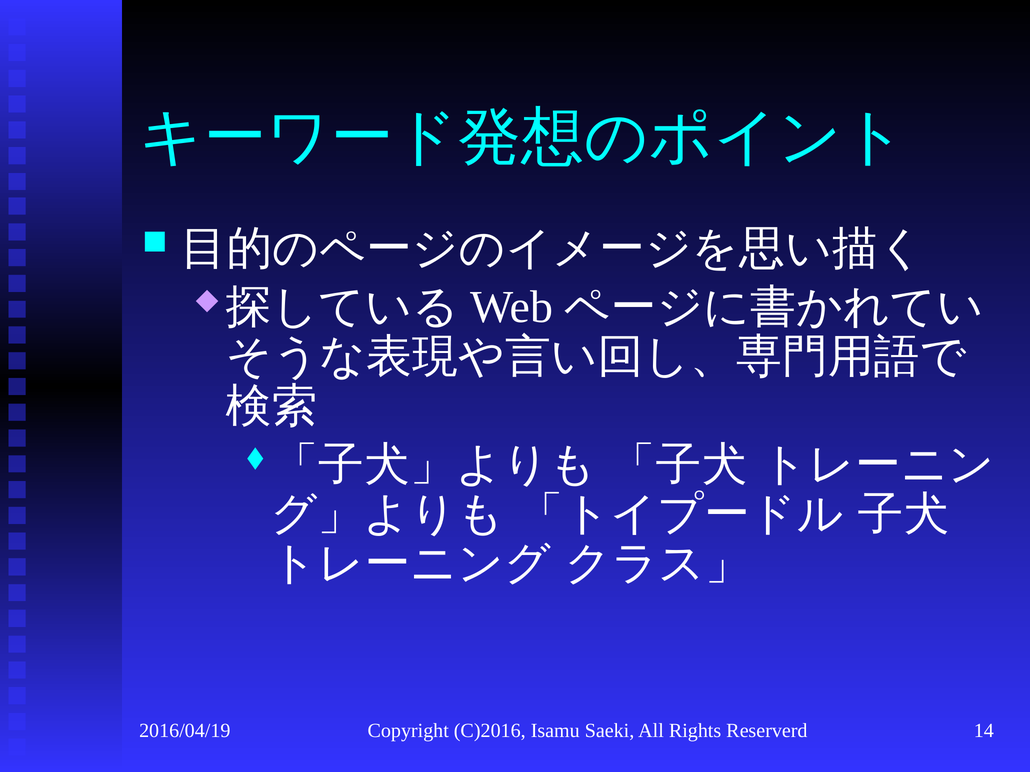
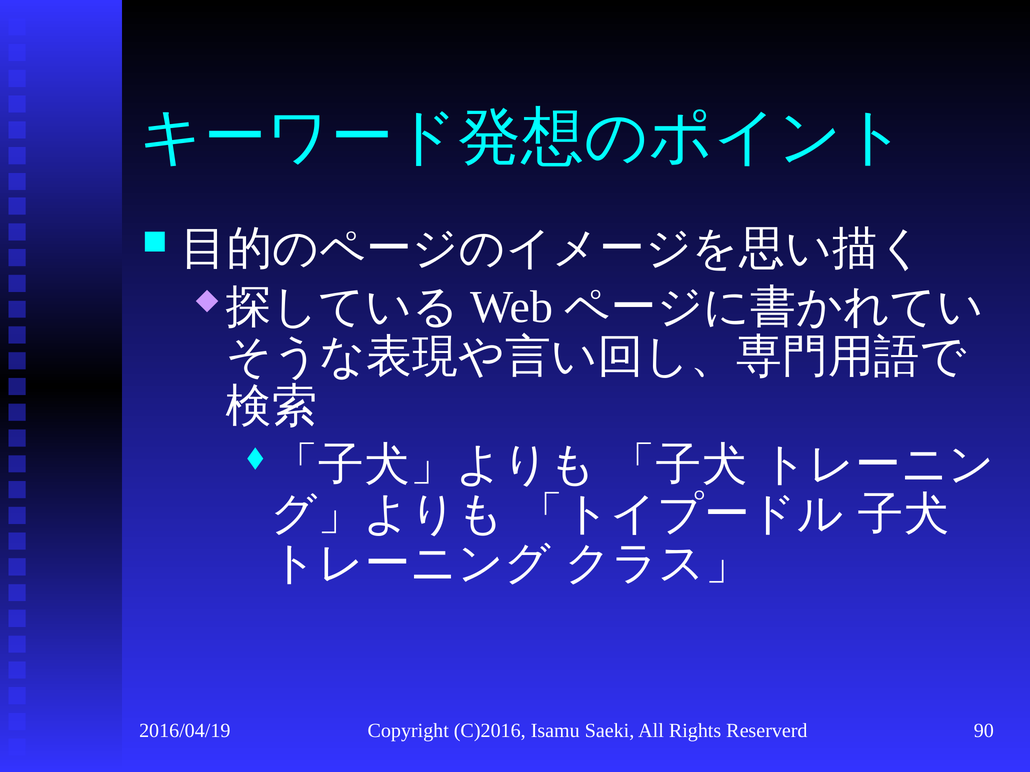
14: 14 -> 90 (984, 731)
